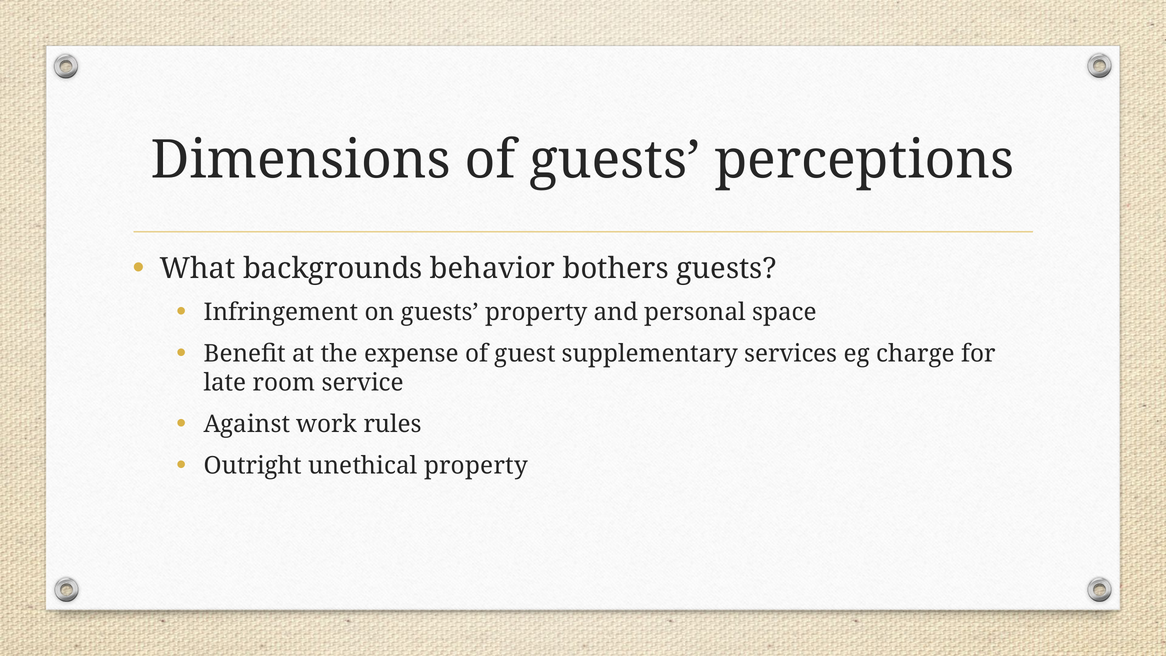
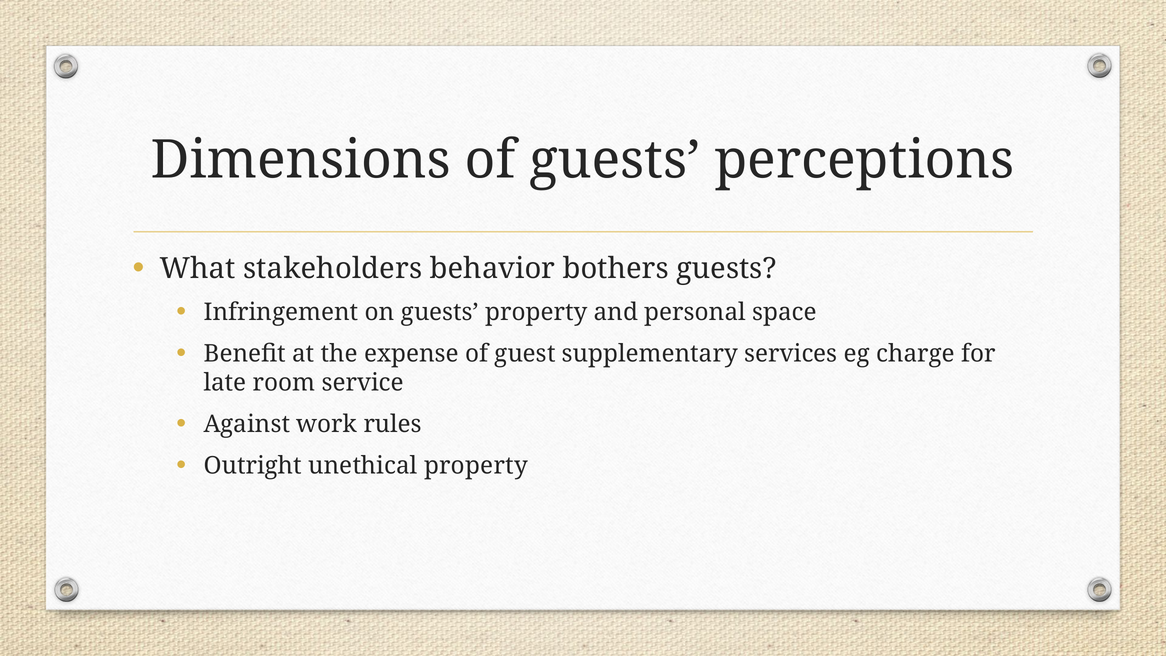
backgrounds: backgrounds -> stakeholders (333, 268)
